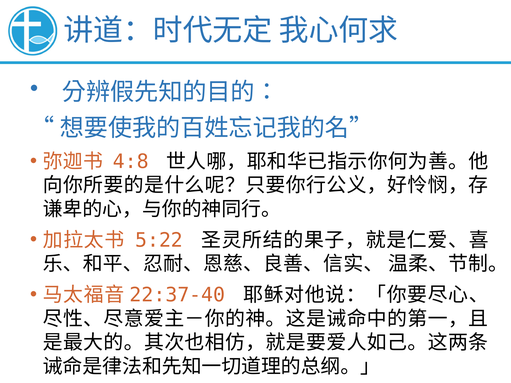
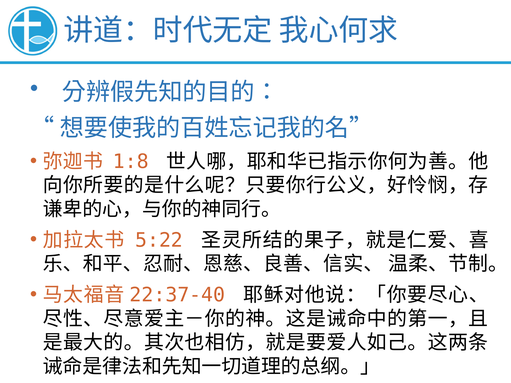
4:8: 4:8 -> 1:8 (131, 162)
